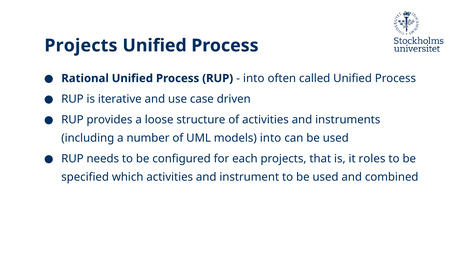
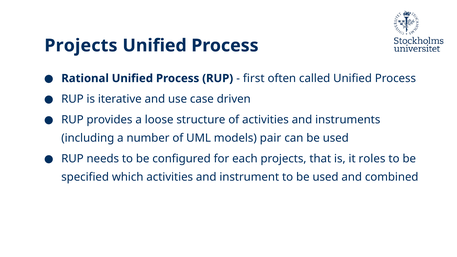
into: into -> first (254, 78)
models into: into -> pair (271, 138)
